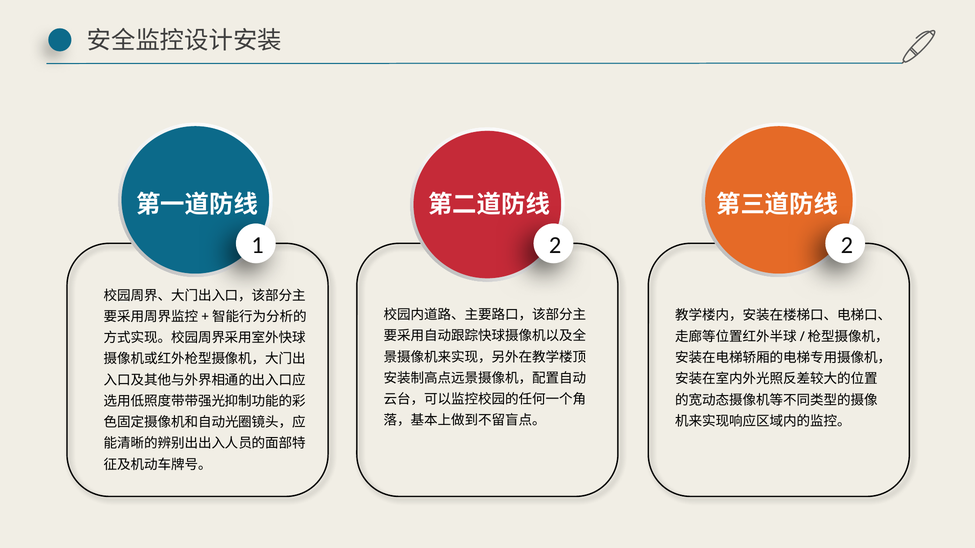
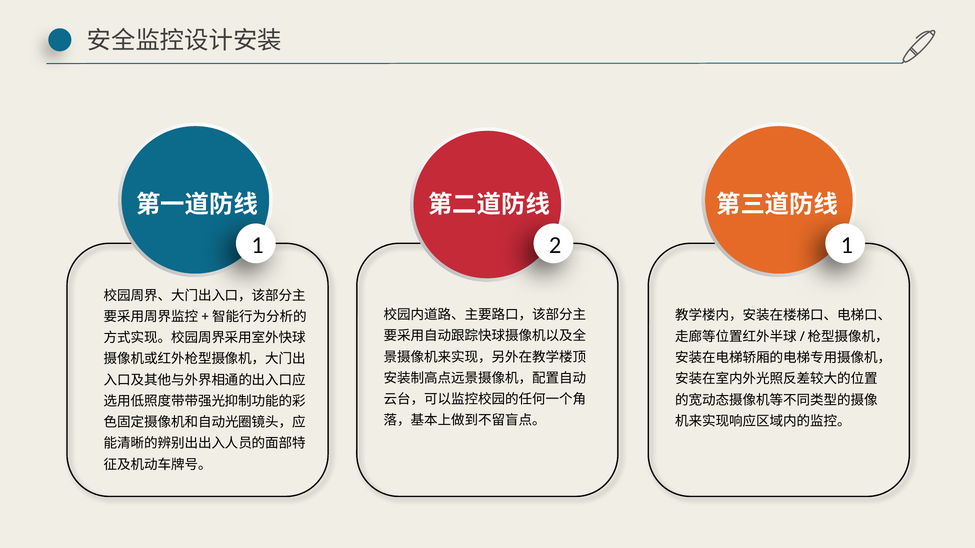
2 2: 2 -> 1 (847, 245)
